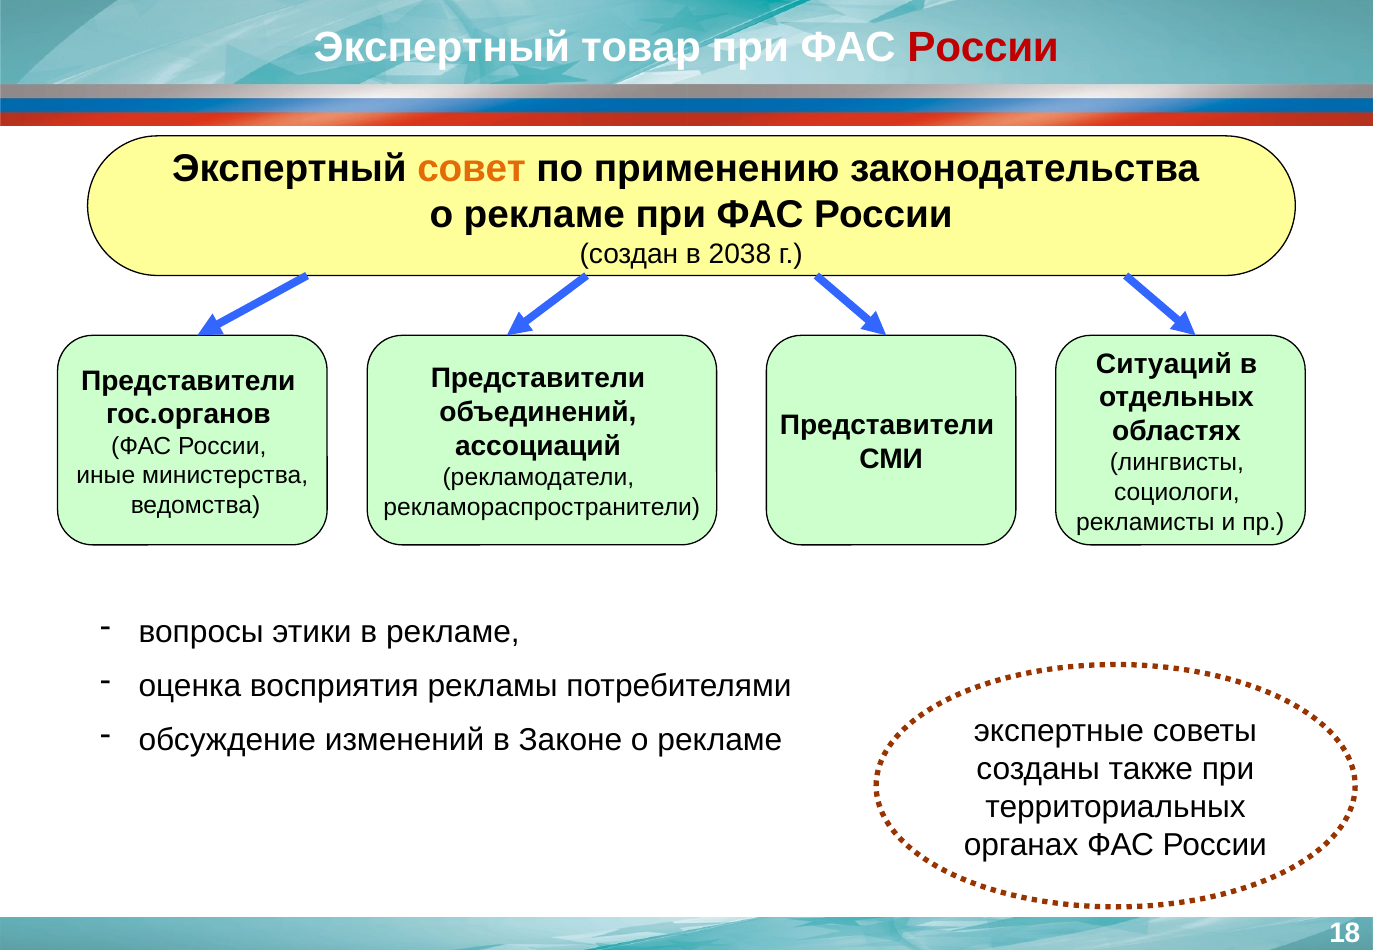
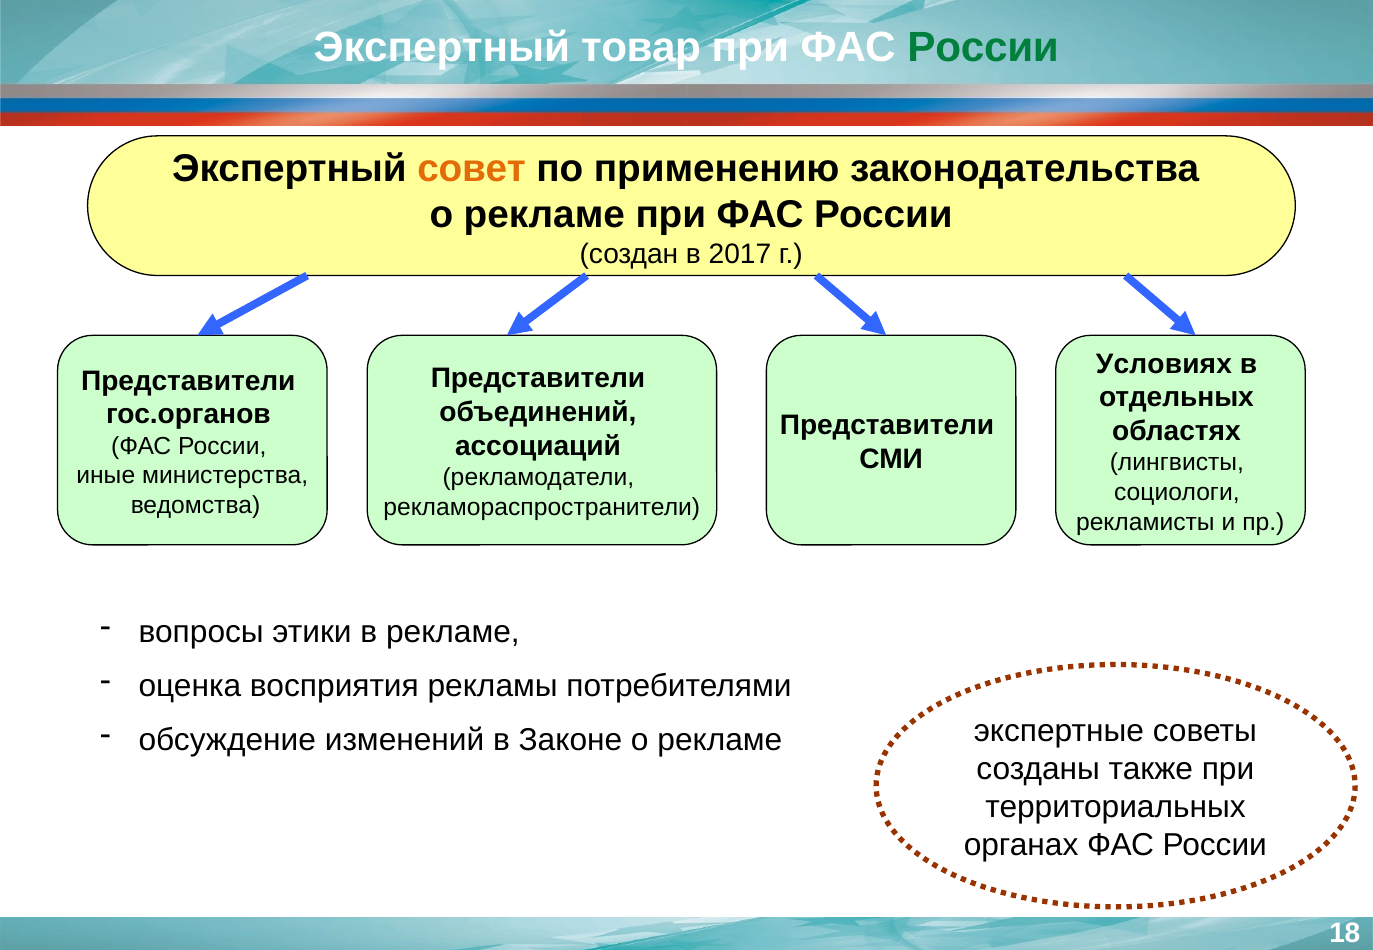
России colour: red -> green (983, 48)
2038: 2038 -> 2017 (740, 254)
Ситуаций: Ситуаций -> Условиях (1164, 364)
